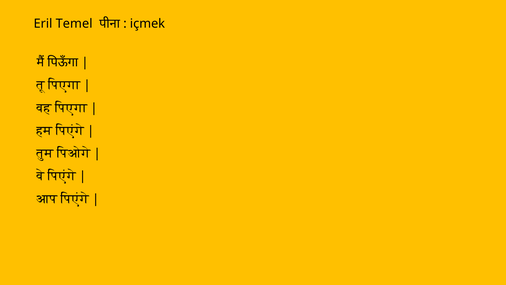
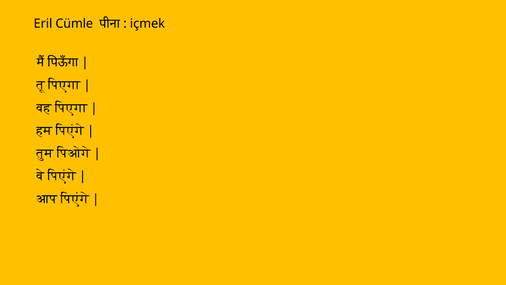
Temel: Temel -> Cümle (74, 24)
